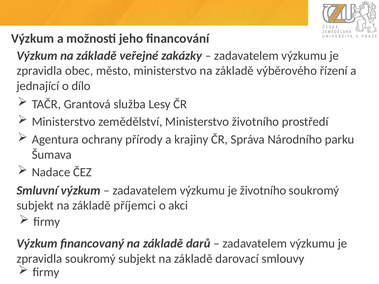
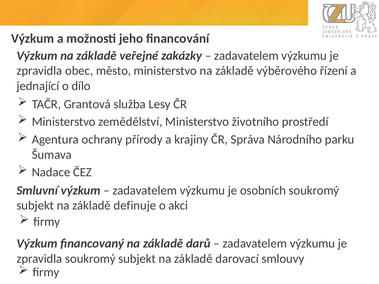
je životního: životního -> osobních (263, 191)
příjemci: příjemci -> definuje (135, 206)
